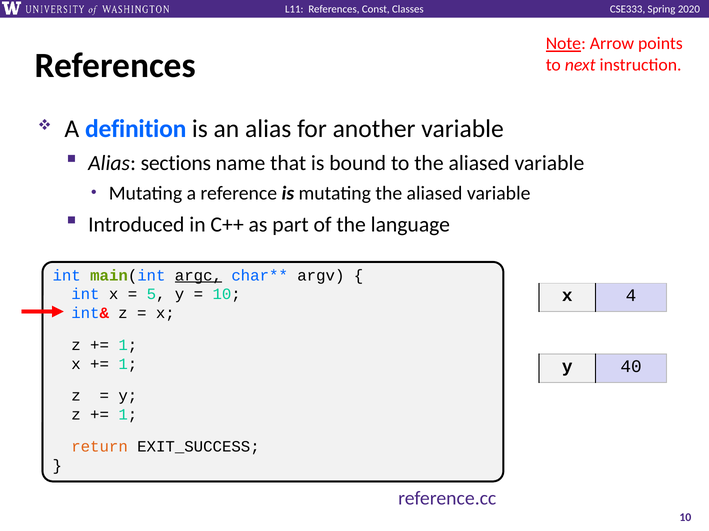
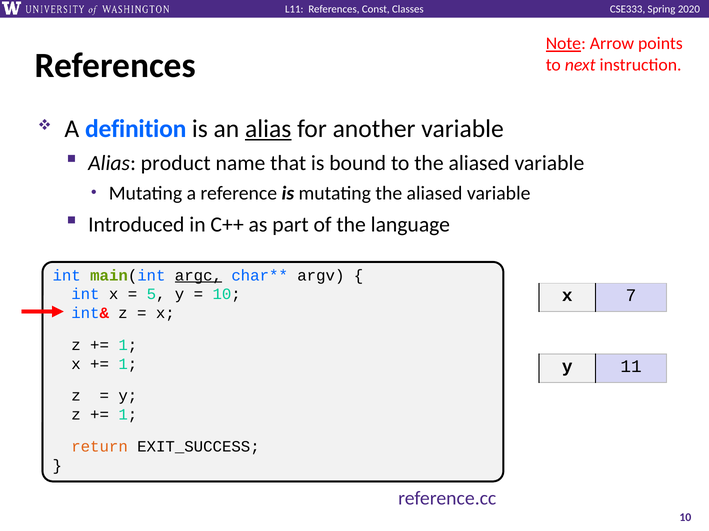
alias underline: none -> present (268, 129)
sections: sections -> product (176, 163)
4: 4 -> 7 (631, 296)
40: 40 -> 11 (631, 367)
